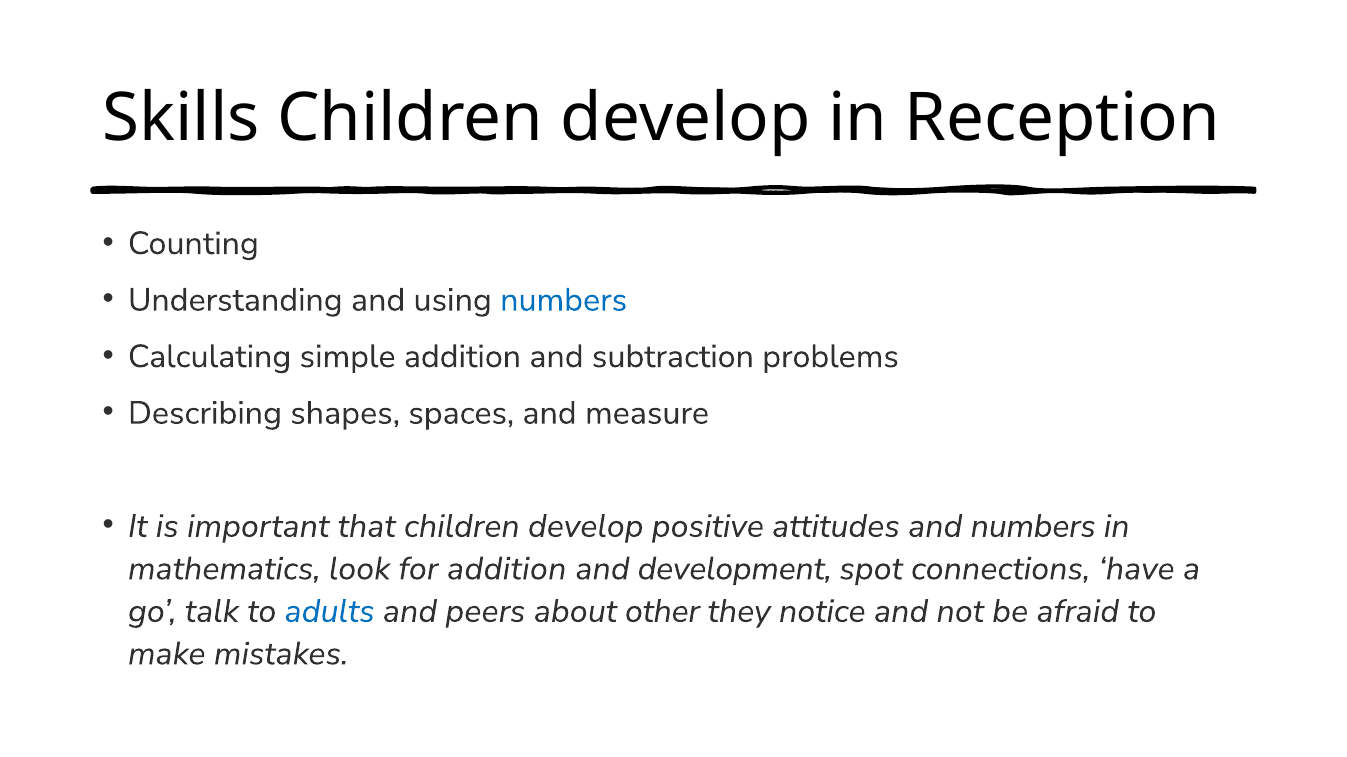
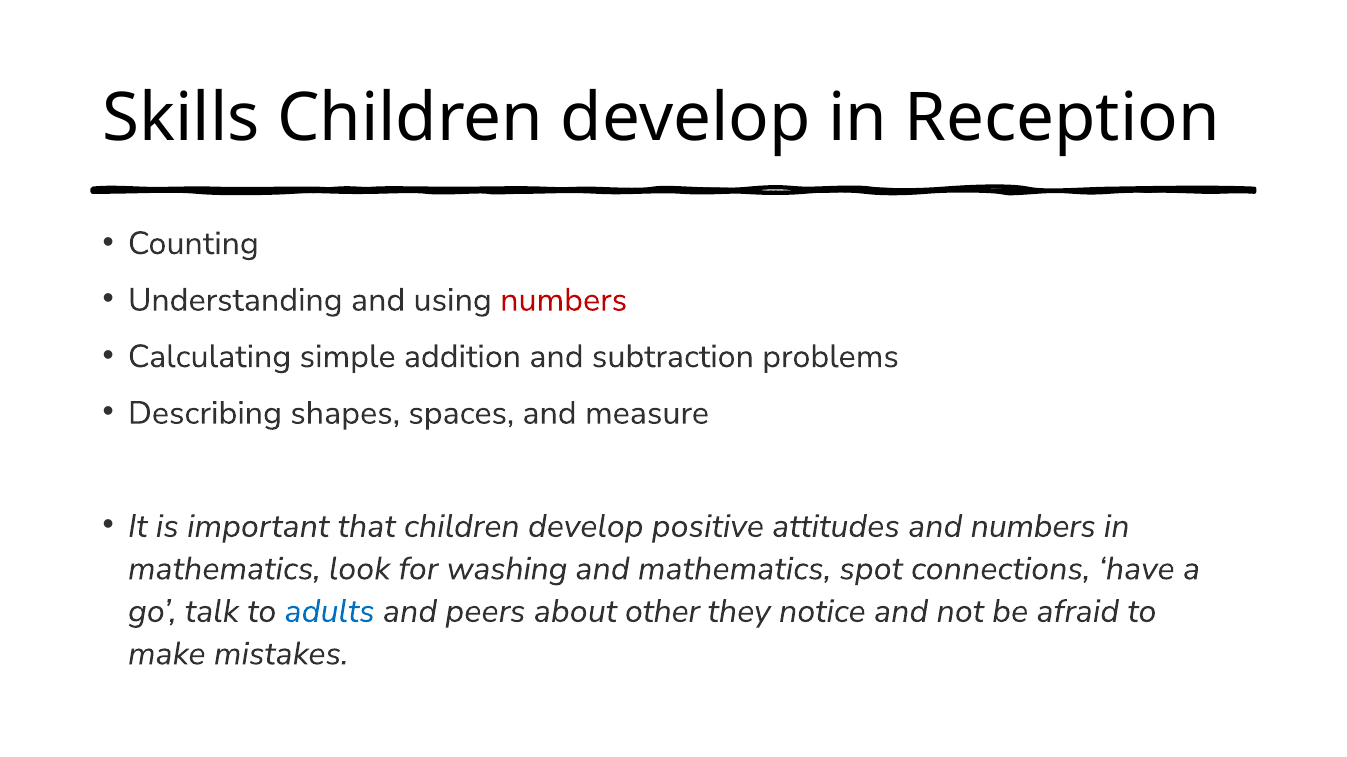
numbers colour: blue -> red (564, 300)
for addition: addition -> washing (507, 569)
and development: development -> mathematics (734, 569)
